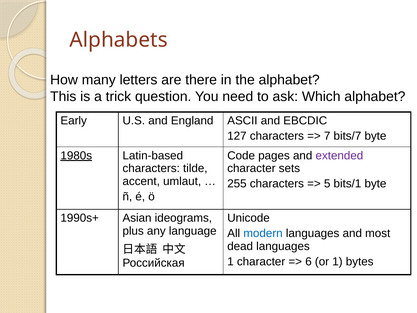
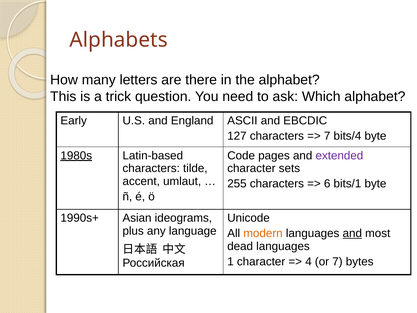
bits/7: bits/7 -> bits/4 (347, 136)
5: 5 -> 6 (327, 184)
modern colour: blue -> orange (263, 233)
and underline: none -> present (352, 233)
6: 6 -> 4 (308, 261)
or 1: 1 -> 7 (337, 261)
